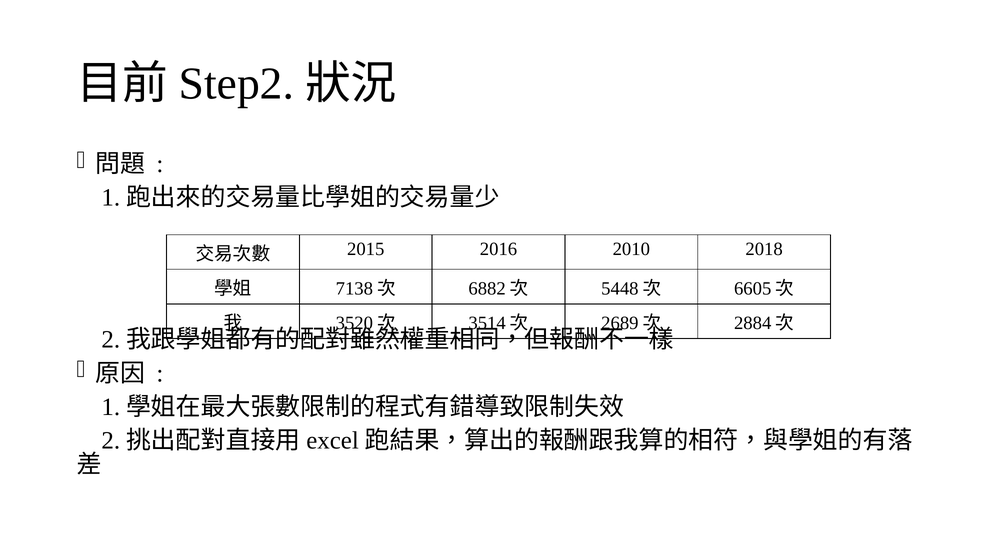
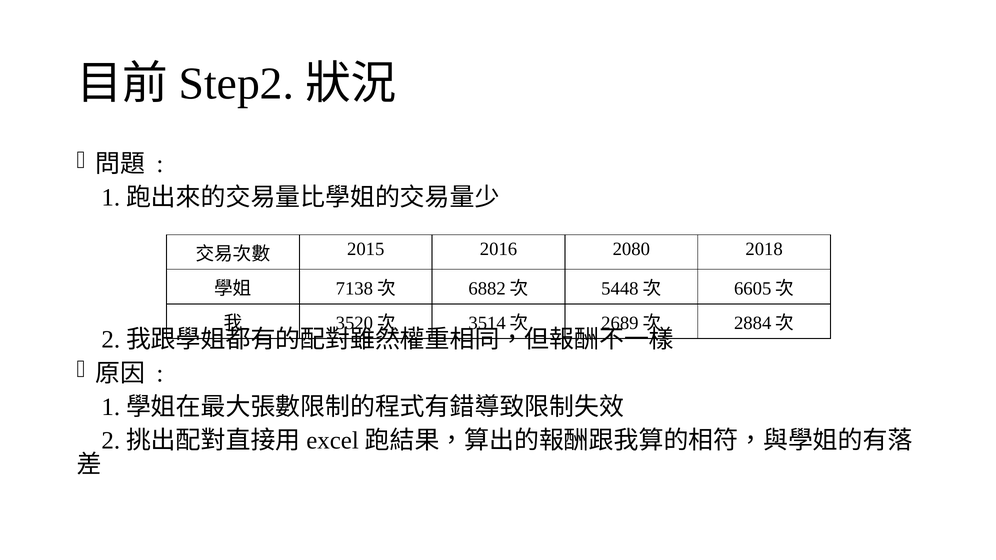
2010: 2010 -> 2080 (631, 249)
